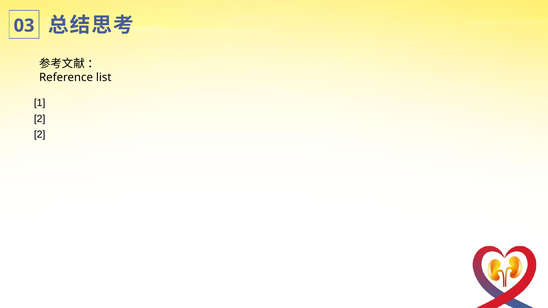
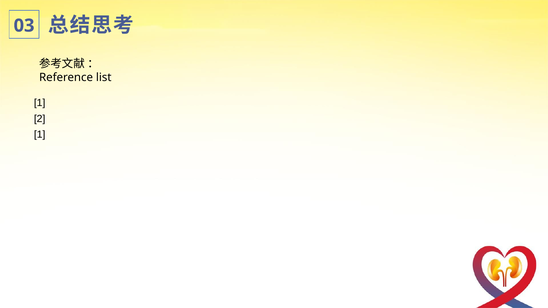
2: 2 -> 1 (40, 135)
